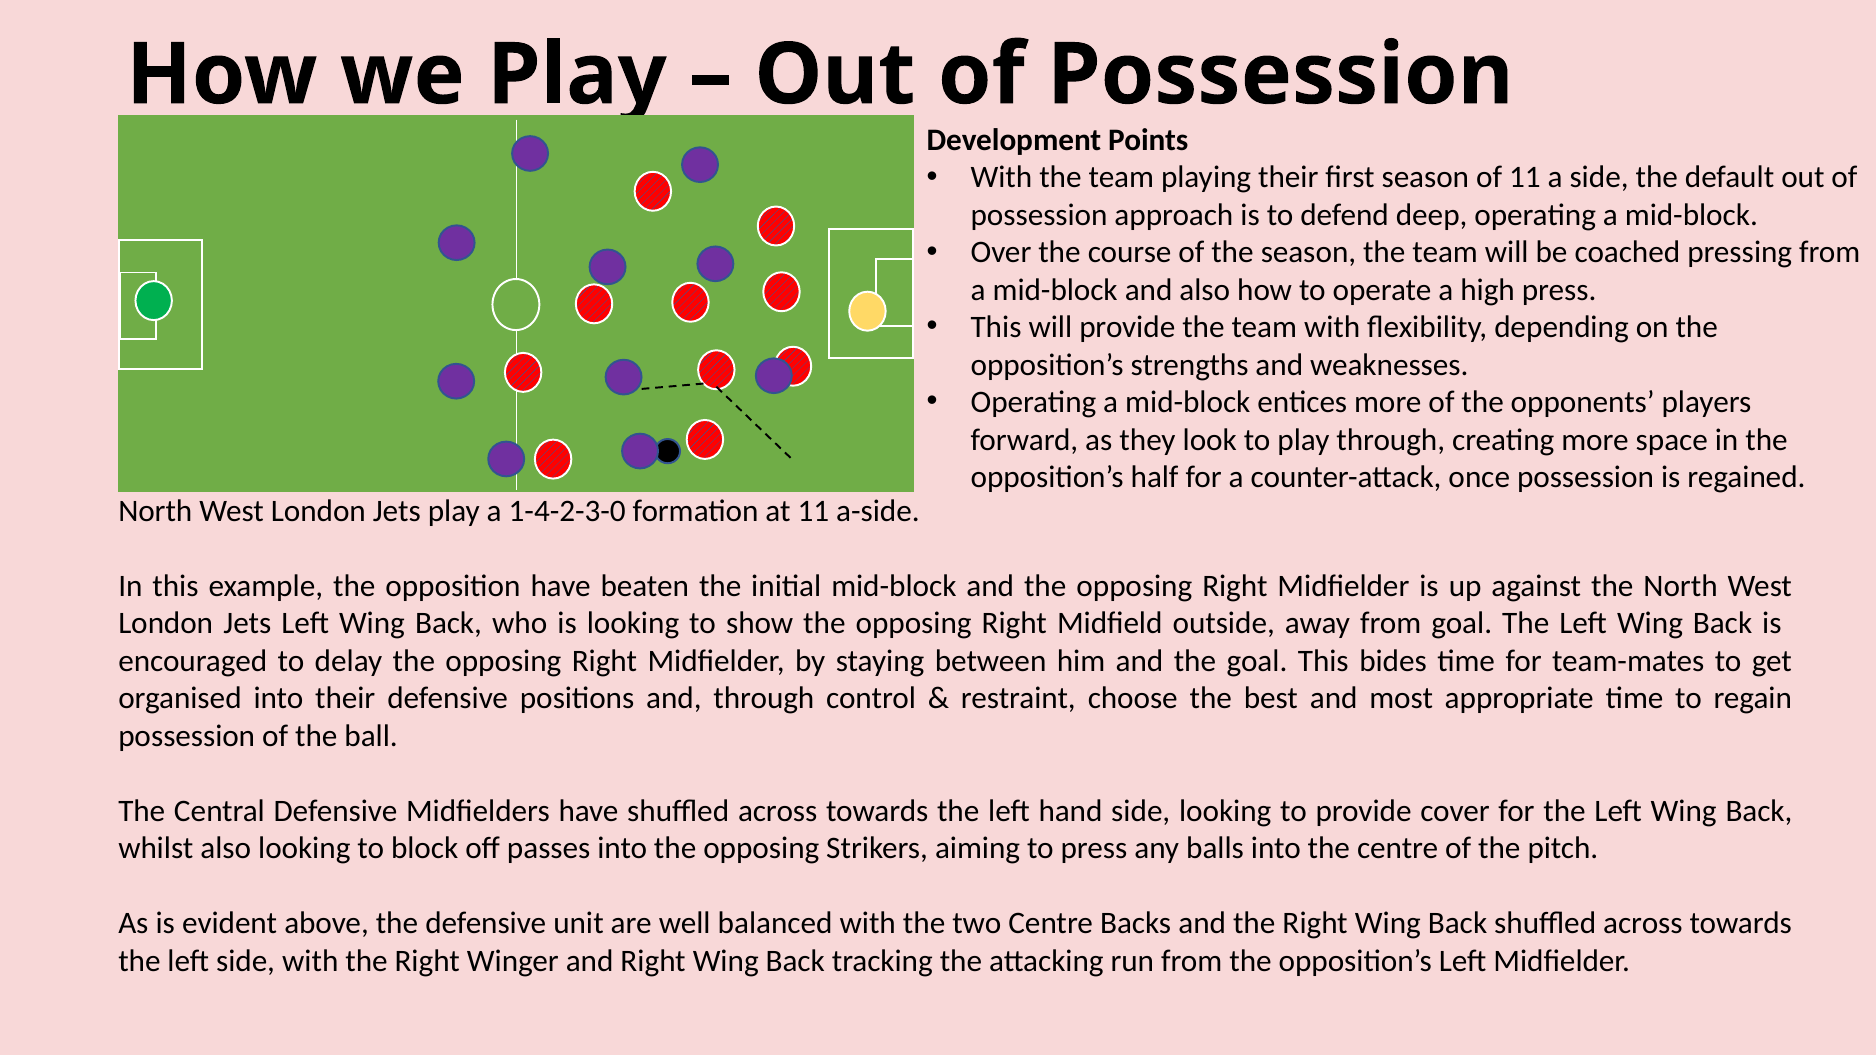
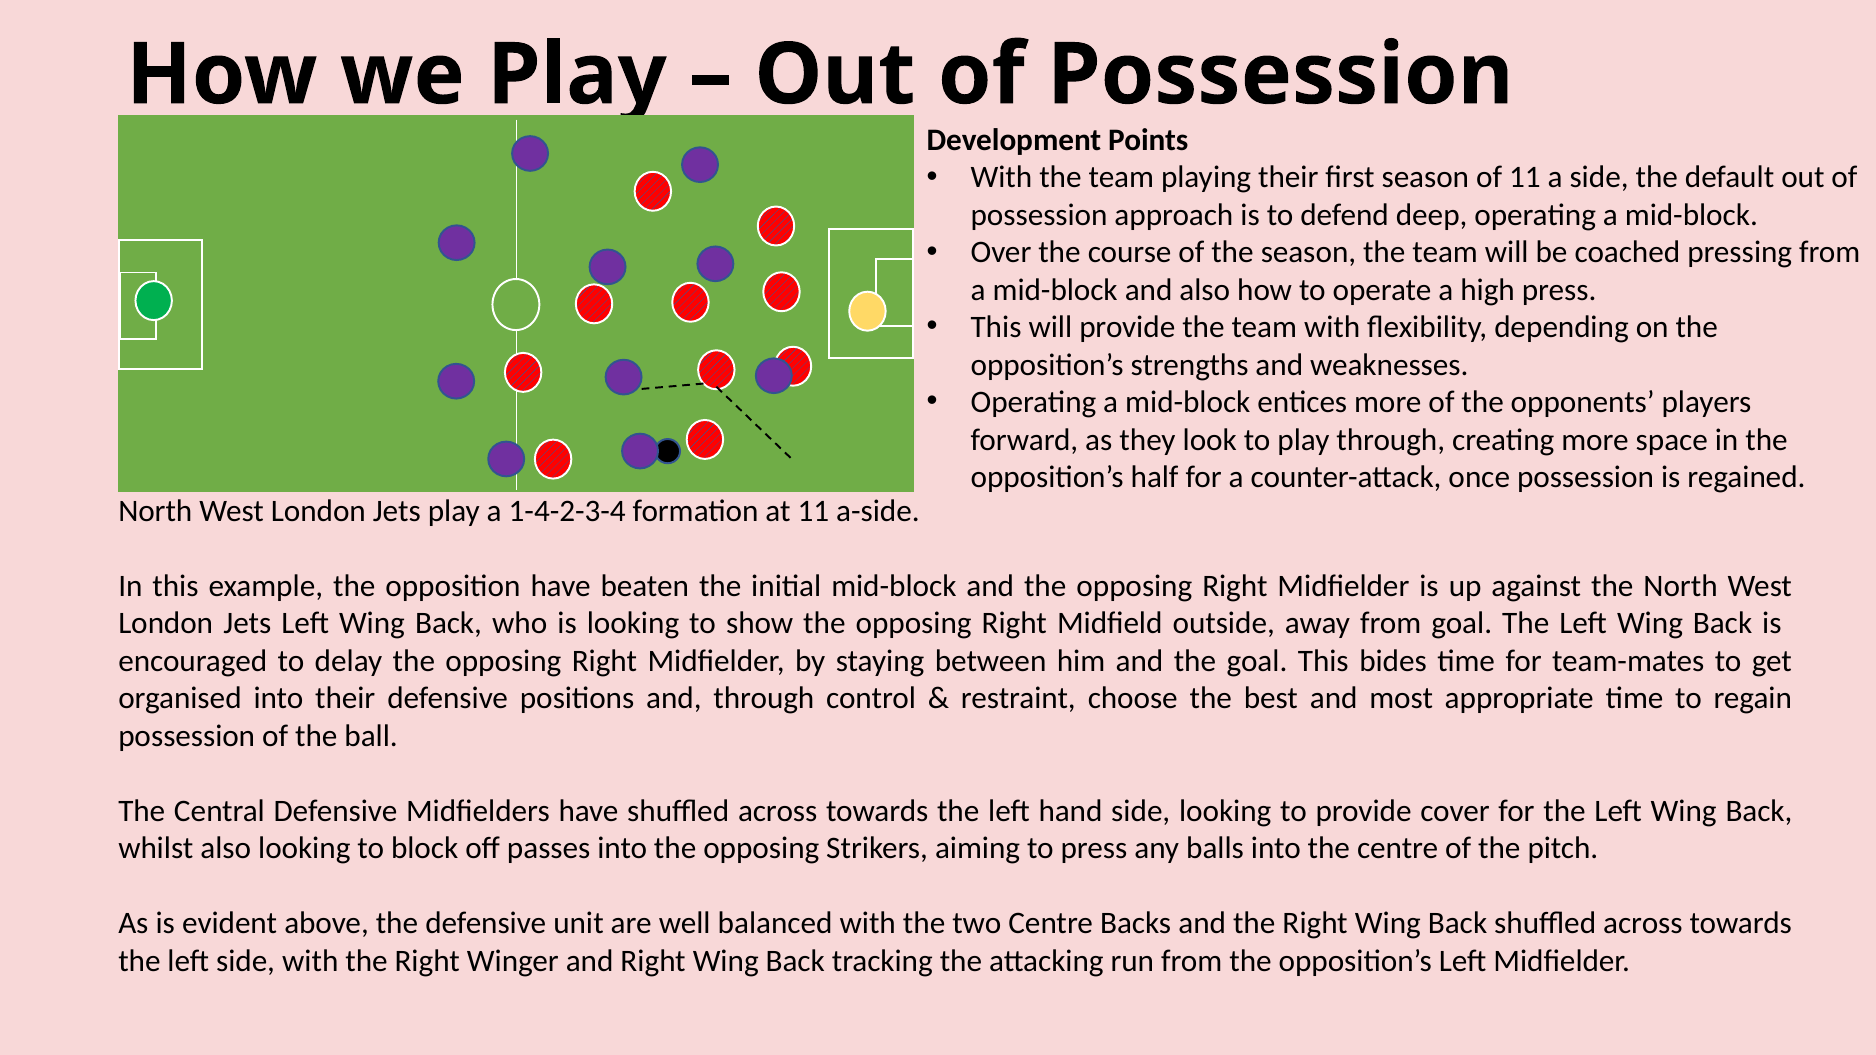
1-4-2-3-0: 1-4-2-3-0 -> 1-4-2-3-4 (567, 511)
